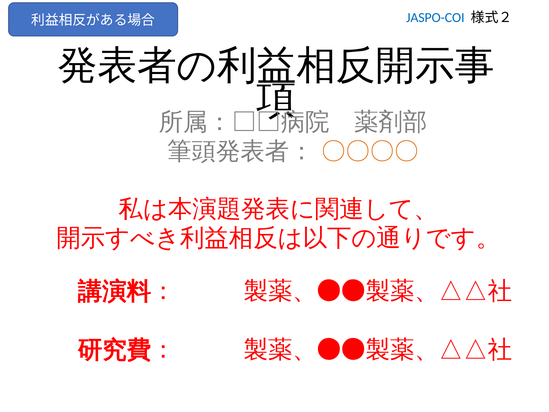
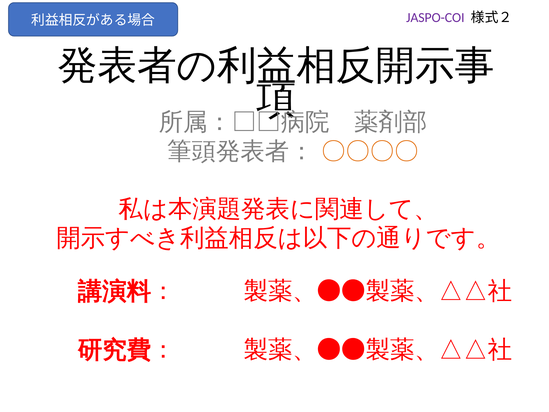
JASPO-COI colour: blue -> purple (435, 17)
